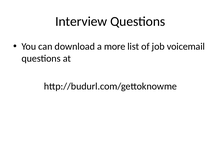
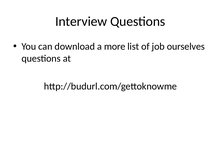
voicemail: voicemail -> ourselves (186, 46)
